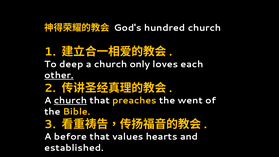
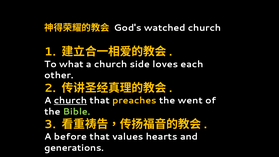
hundred: hundred -> watched (165, 28)
deep: deep -> what (71, 64)
only: only -> side (140, 64)
other underline: present -> none (59, 75)
Bible colour: yellow -> light green (77, 112)
established: established -> generations (74, 148)
